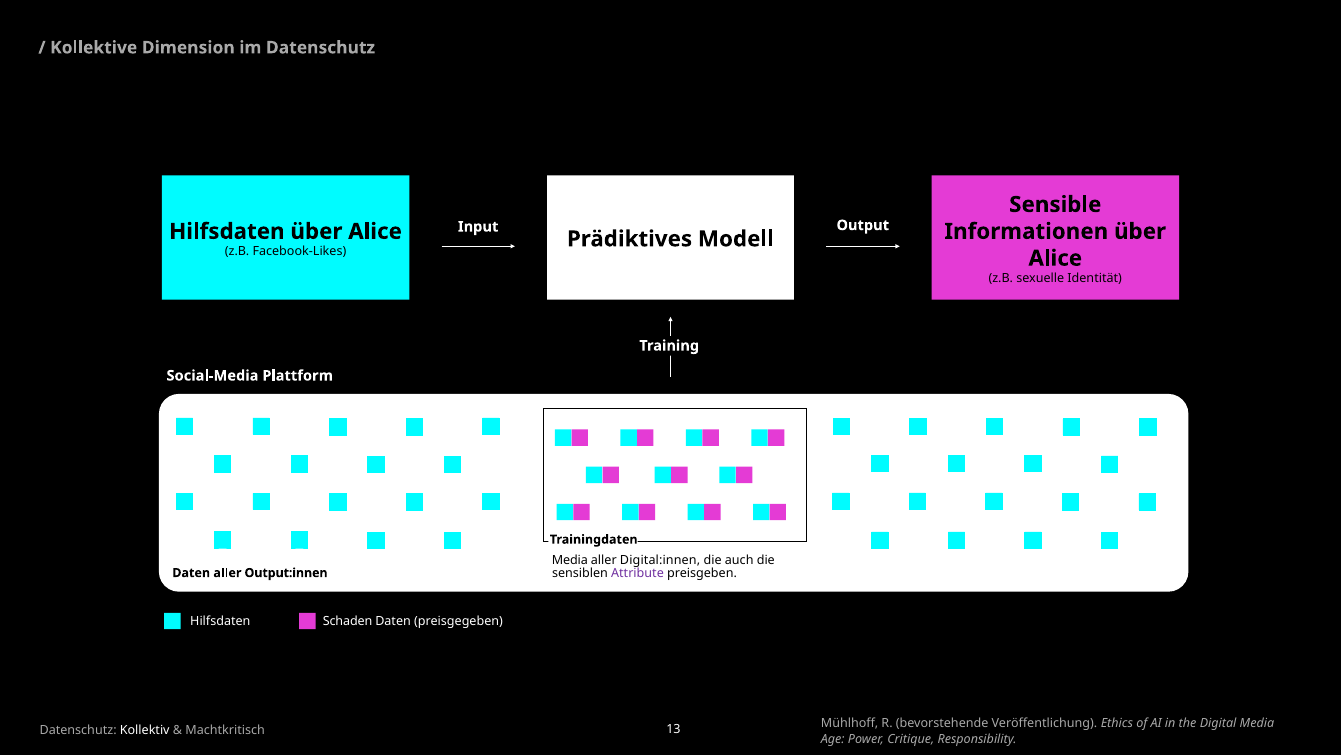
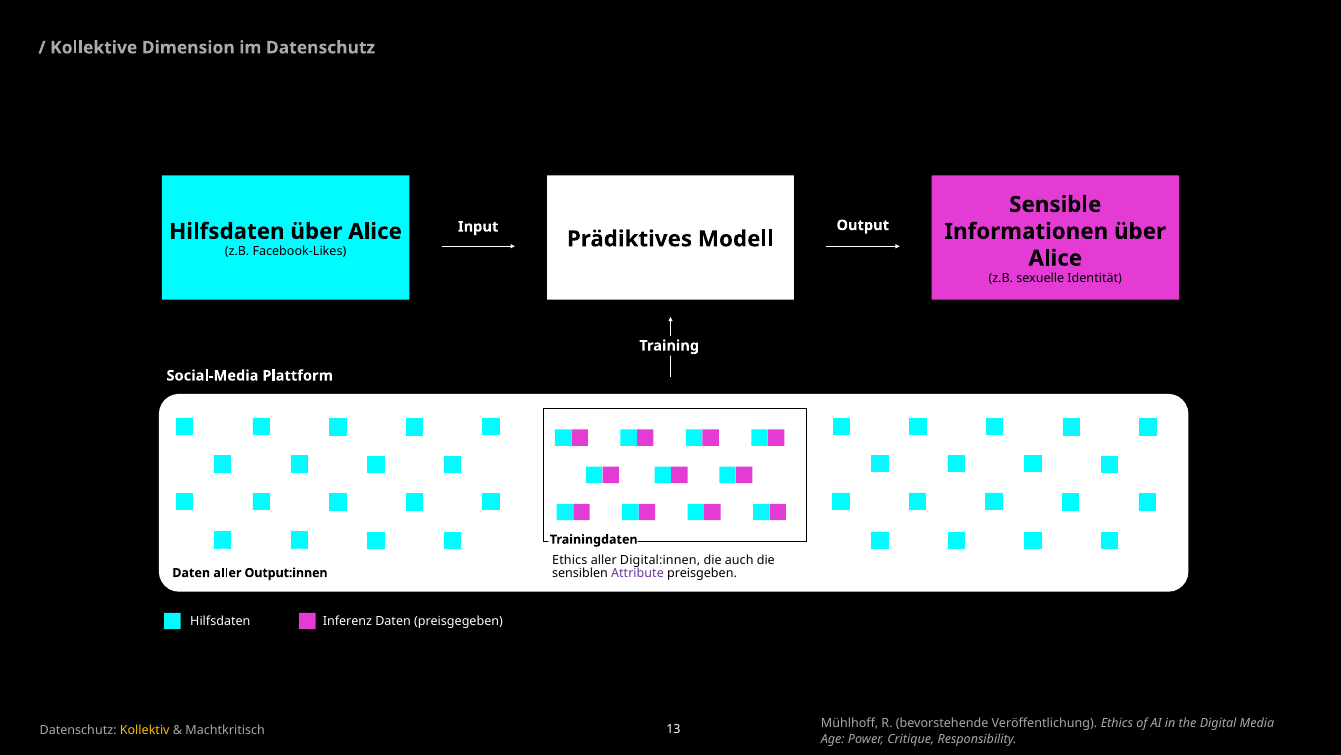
Media: Media -> Ethics (570, 559)
Schaden: Schaden -> Inferenz (348, 620)
Kollektiv colour: white -> yellow (145, 730)
